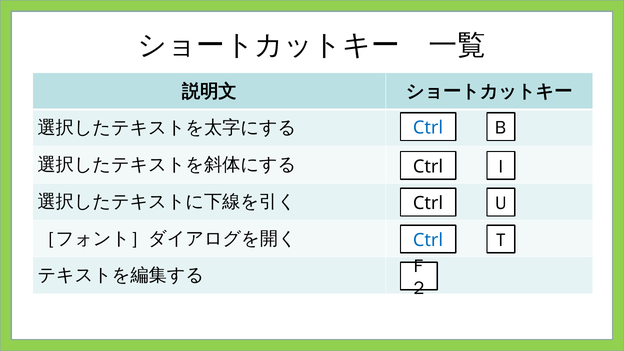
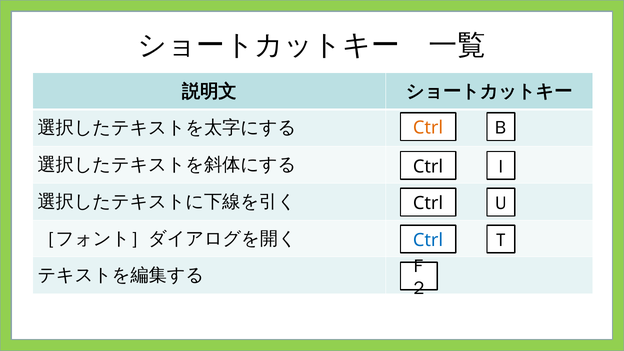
Ctrl colour: blue -> orange (428, 128)
